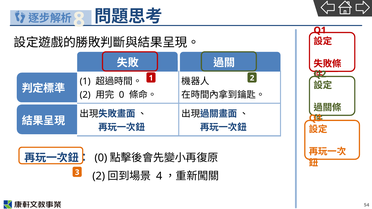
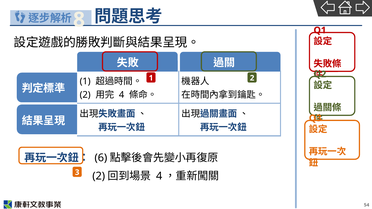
0: 0 -> 4 (122, 95)
0: 0 -> 6 (101, 158)
